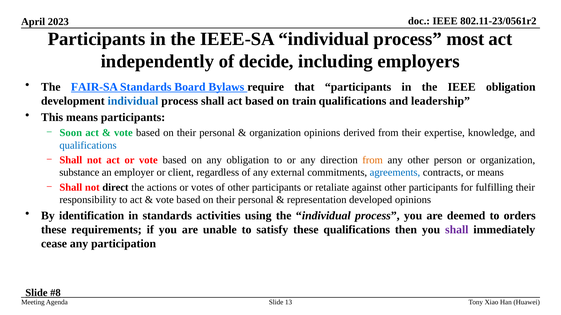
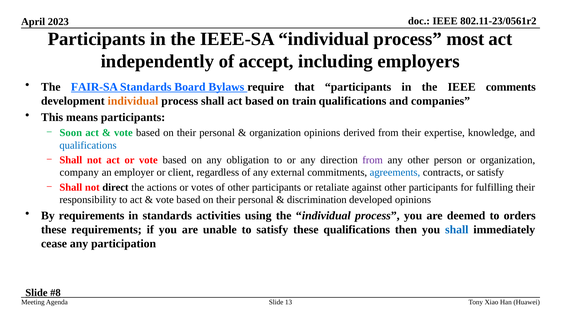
decide: decide -> accept (266, 62)
IEEE obligation: obligation -> comments (511, 87)
individual colour: blue -> orange (133, 101)
leadership: leadership -> companies (441, 101)
from colour: orange -> purple (373, 160)
substance: substance -> company (79, 173)
or means: means -> satisfy (491, 173)
representation: representation -> discrimination (317, 200)
By identification: identification -> requirements (92, 216)
shall colour: purple -> blue (457, 230)
